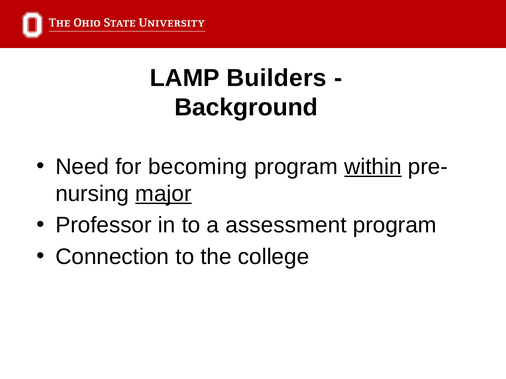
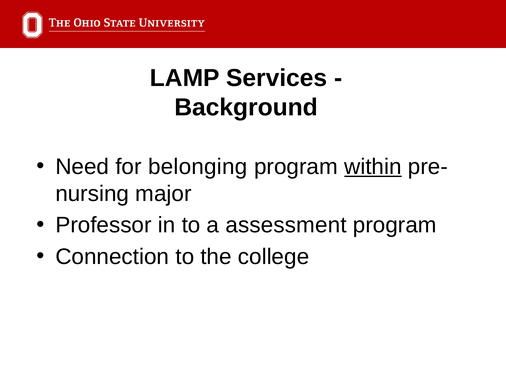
Builders: Builders -> Services (277, 78)
becoming: becoming -> belonging (198, 167)
major underline: present -> none (163, 194)
